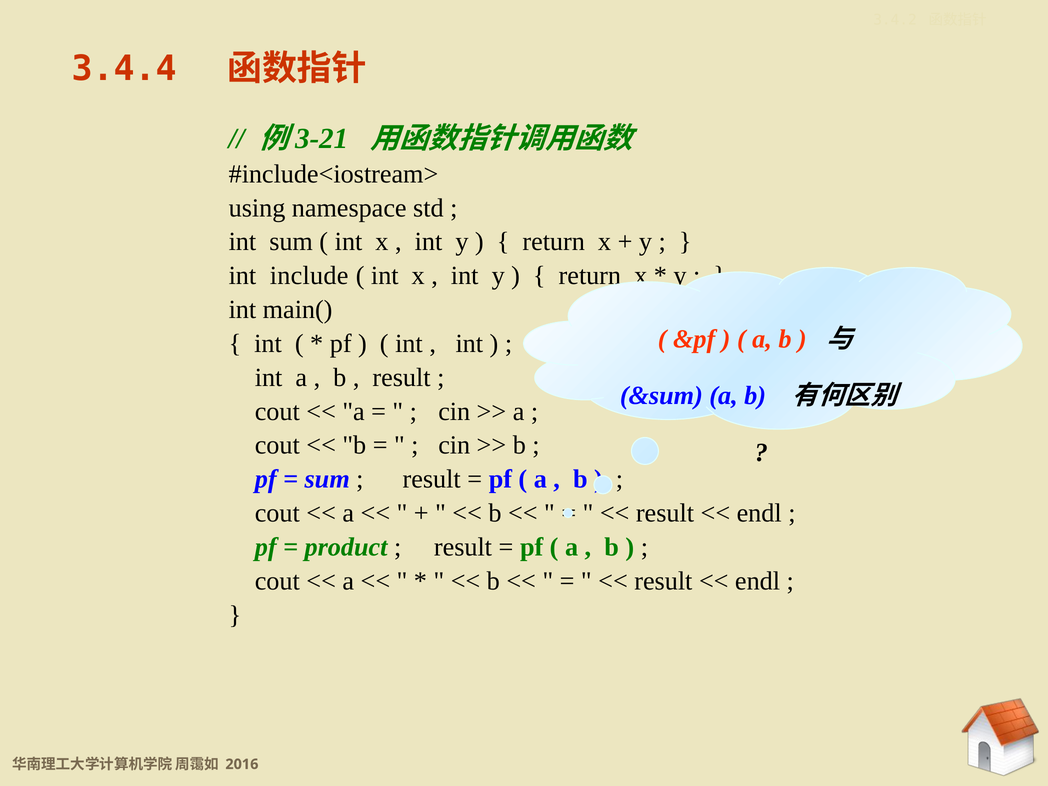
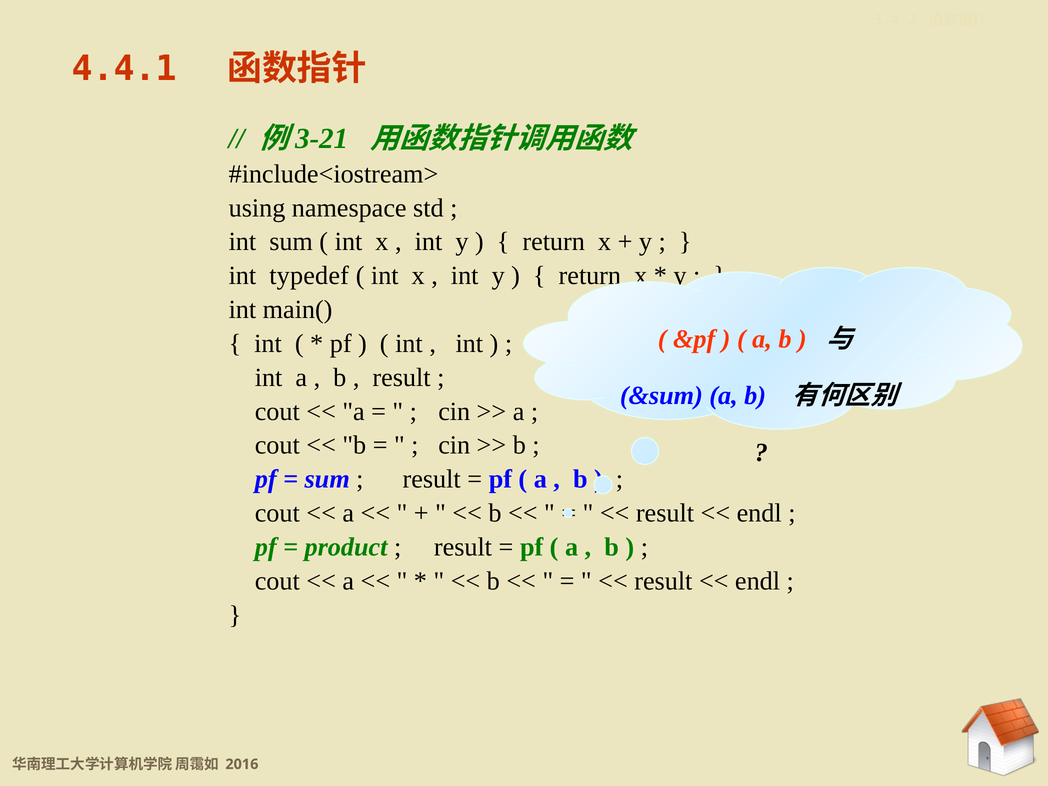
3.4.4: 3.4.4 -> 4.4.1 (124, 69)
include: include -> typedef (309, 276)
